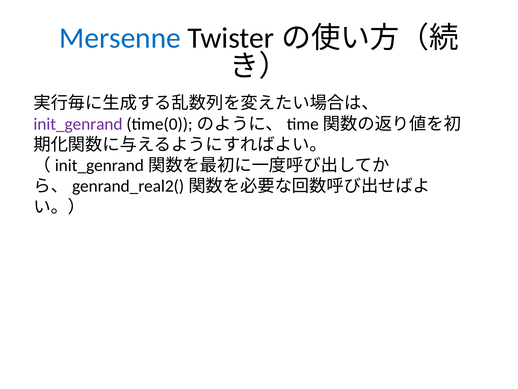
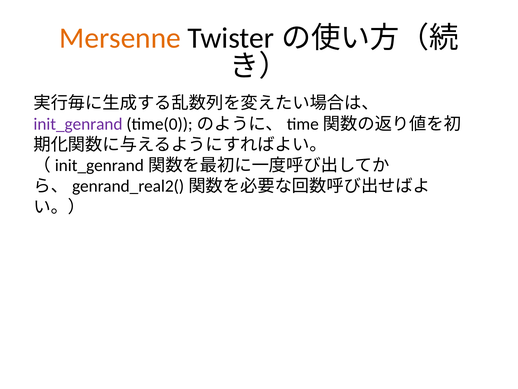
Mersenne colour: blue -> orange (120, 38)
